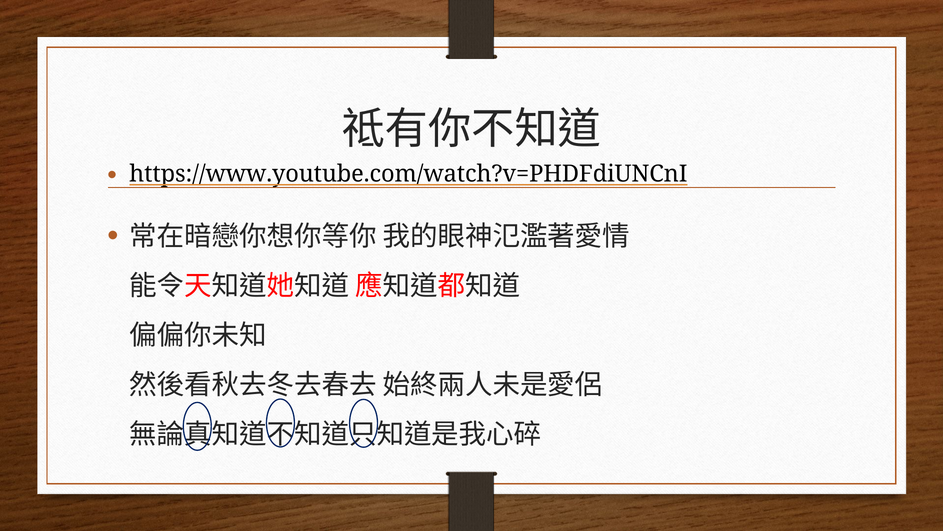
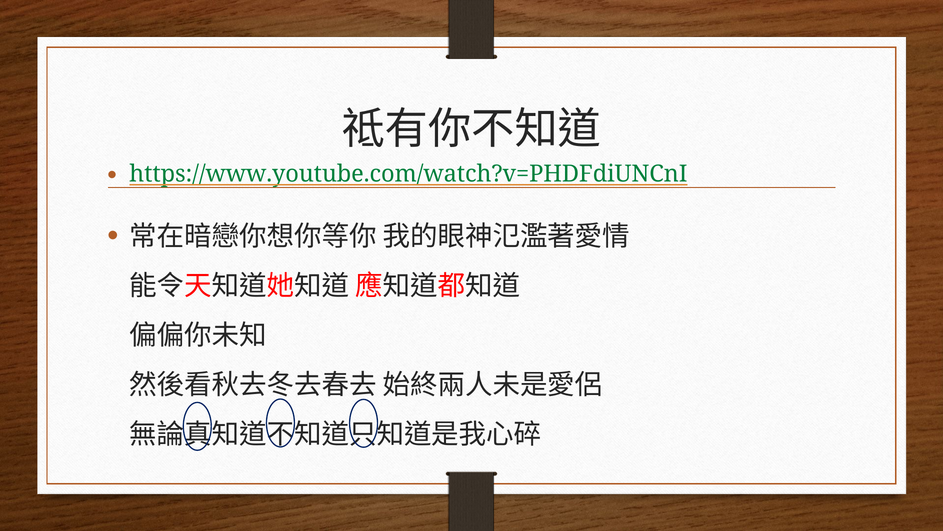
https://www.youtube.com/watch?v=PHDFdiUNCnI colour: black -> green (408, 174)
